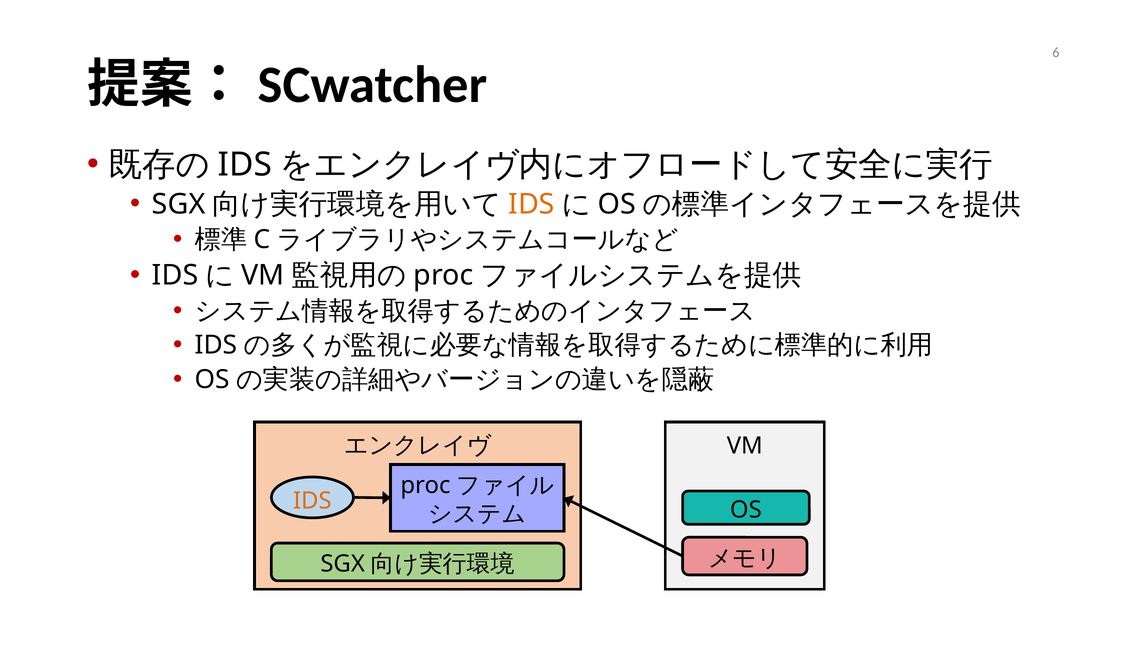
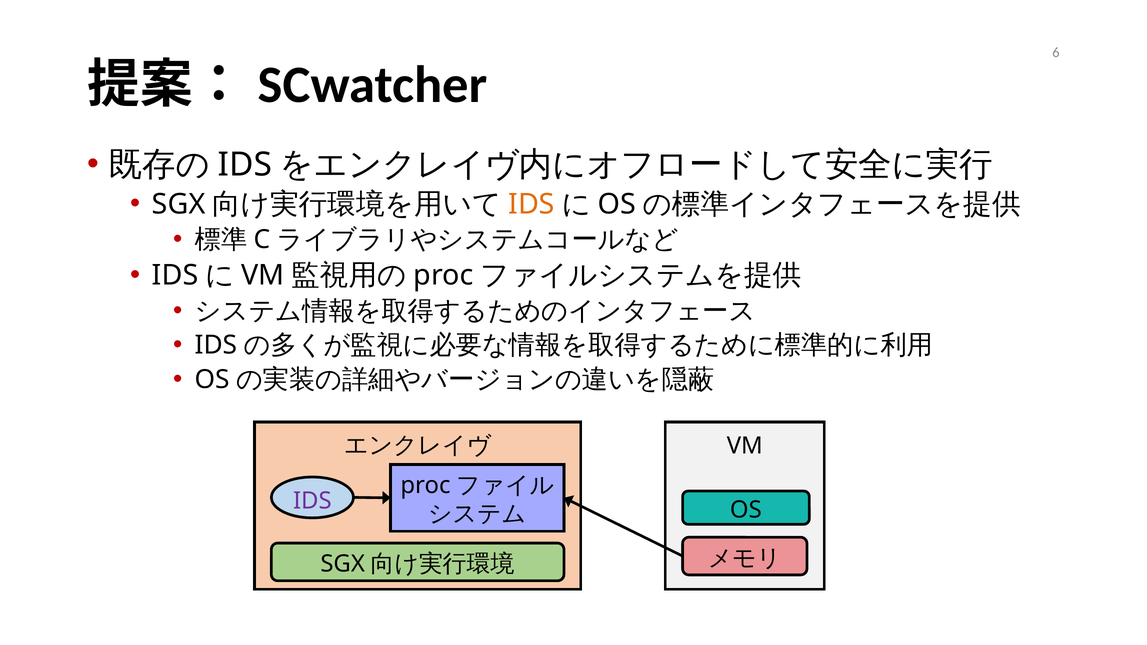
IDS colour: orange -> purple (312, 501)
